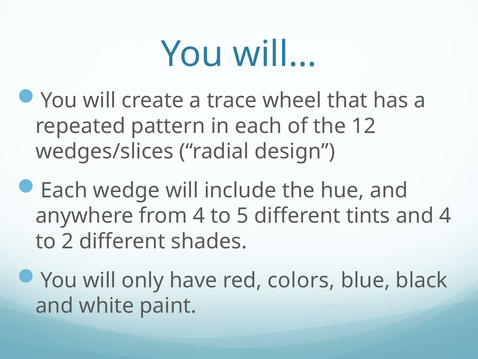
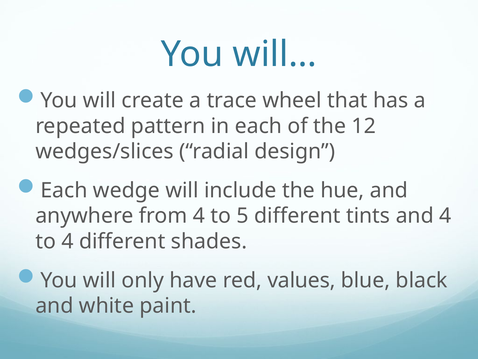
to 2: 2 -> 4 (67, 241)
colors: colors -> values (301, 280)
